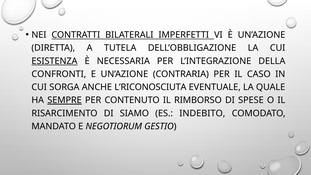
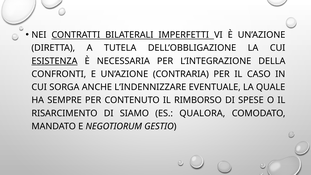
L’RICONOSCIUTA: L’RICONOSCIUTA -> L’INDENNIZZARE (150, 87)
SEMPRE underline: present -> none (65, 100)
INDEBITO: INDEBITO -> QUALORA (202, 113)
